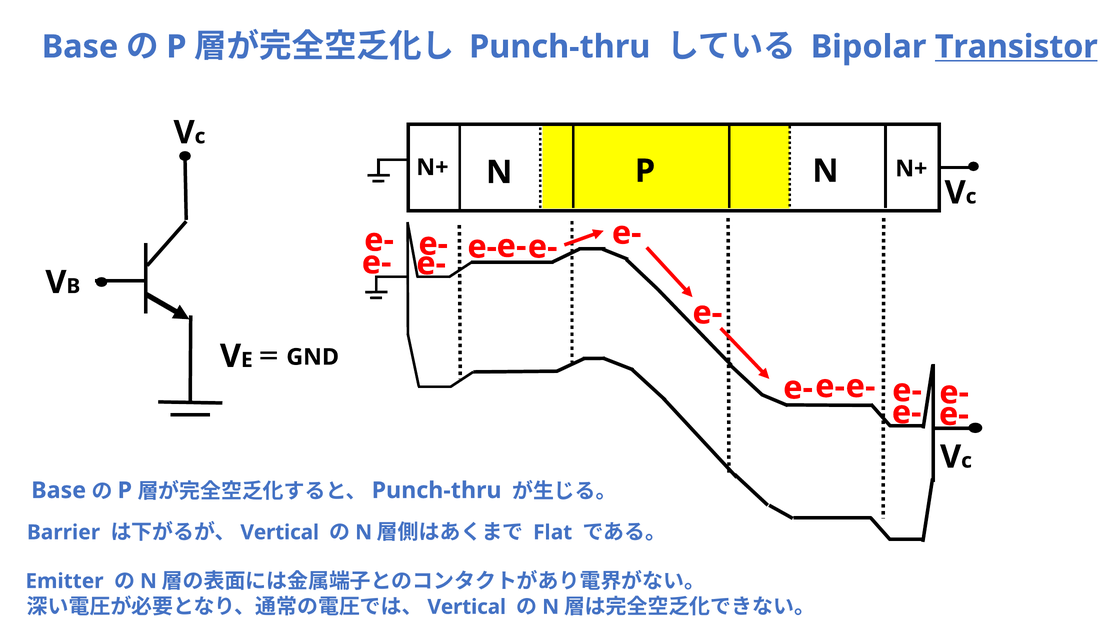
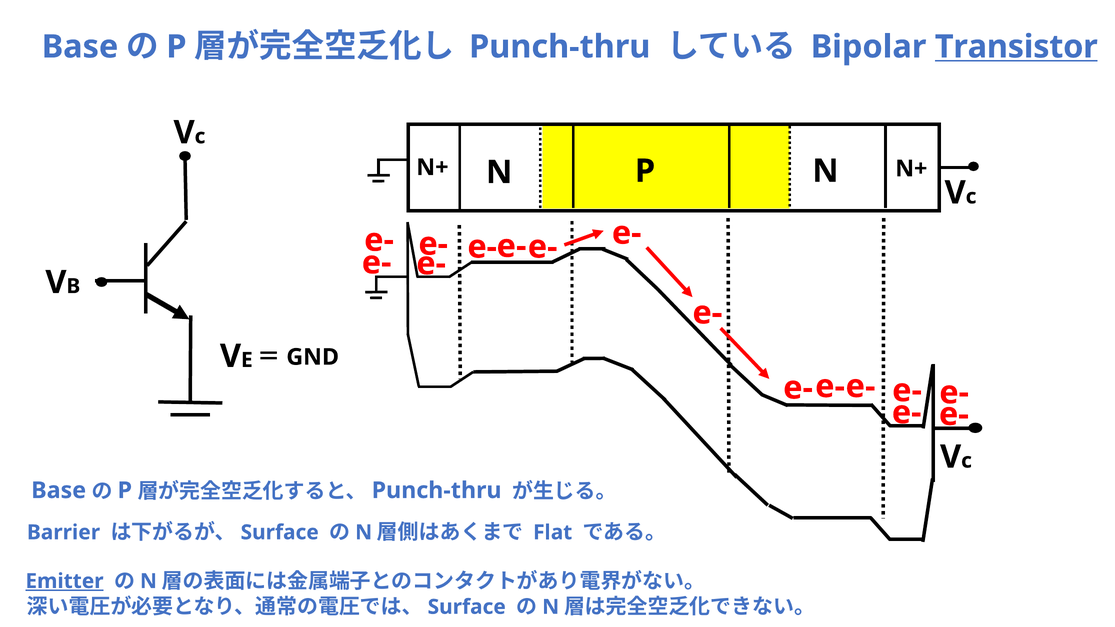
Vertical: Vertical -> Surface (280, 533)
Emitter underline: none -> present (64, 581)
Vertical: Vertical -> Surface (467, 607)
